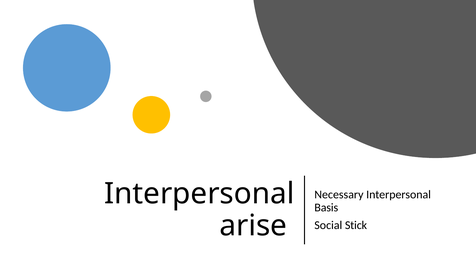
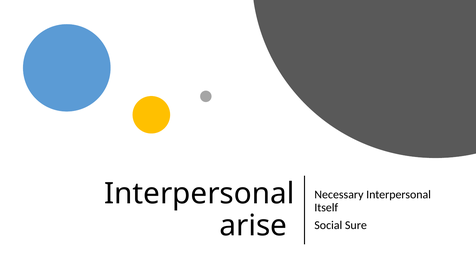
Basis: Basis -> Itself (326, 208)
Stick: Stick -> Sure (356, 226)
